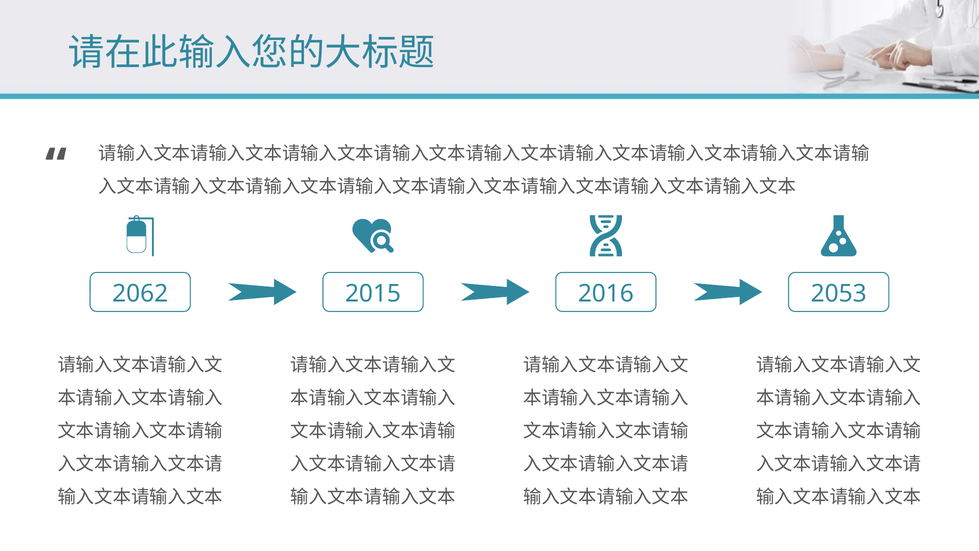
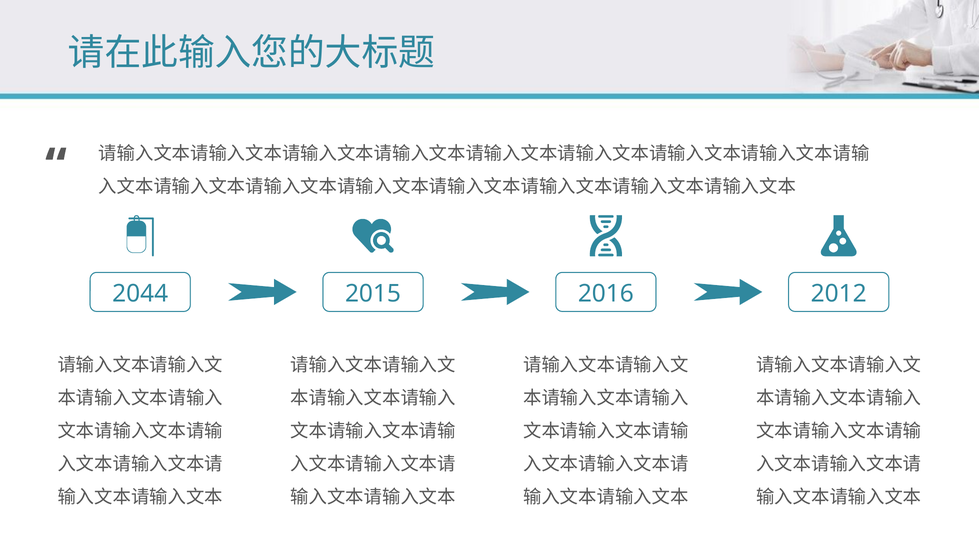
2062: 2062 -> 2044 (140, 293)
2053: 2053 -> 2012 (839, 293)
